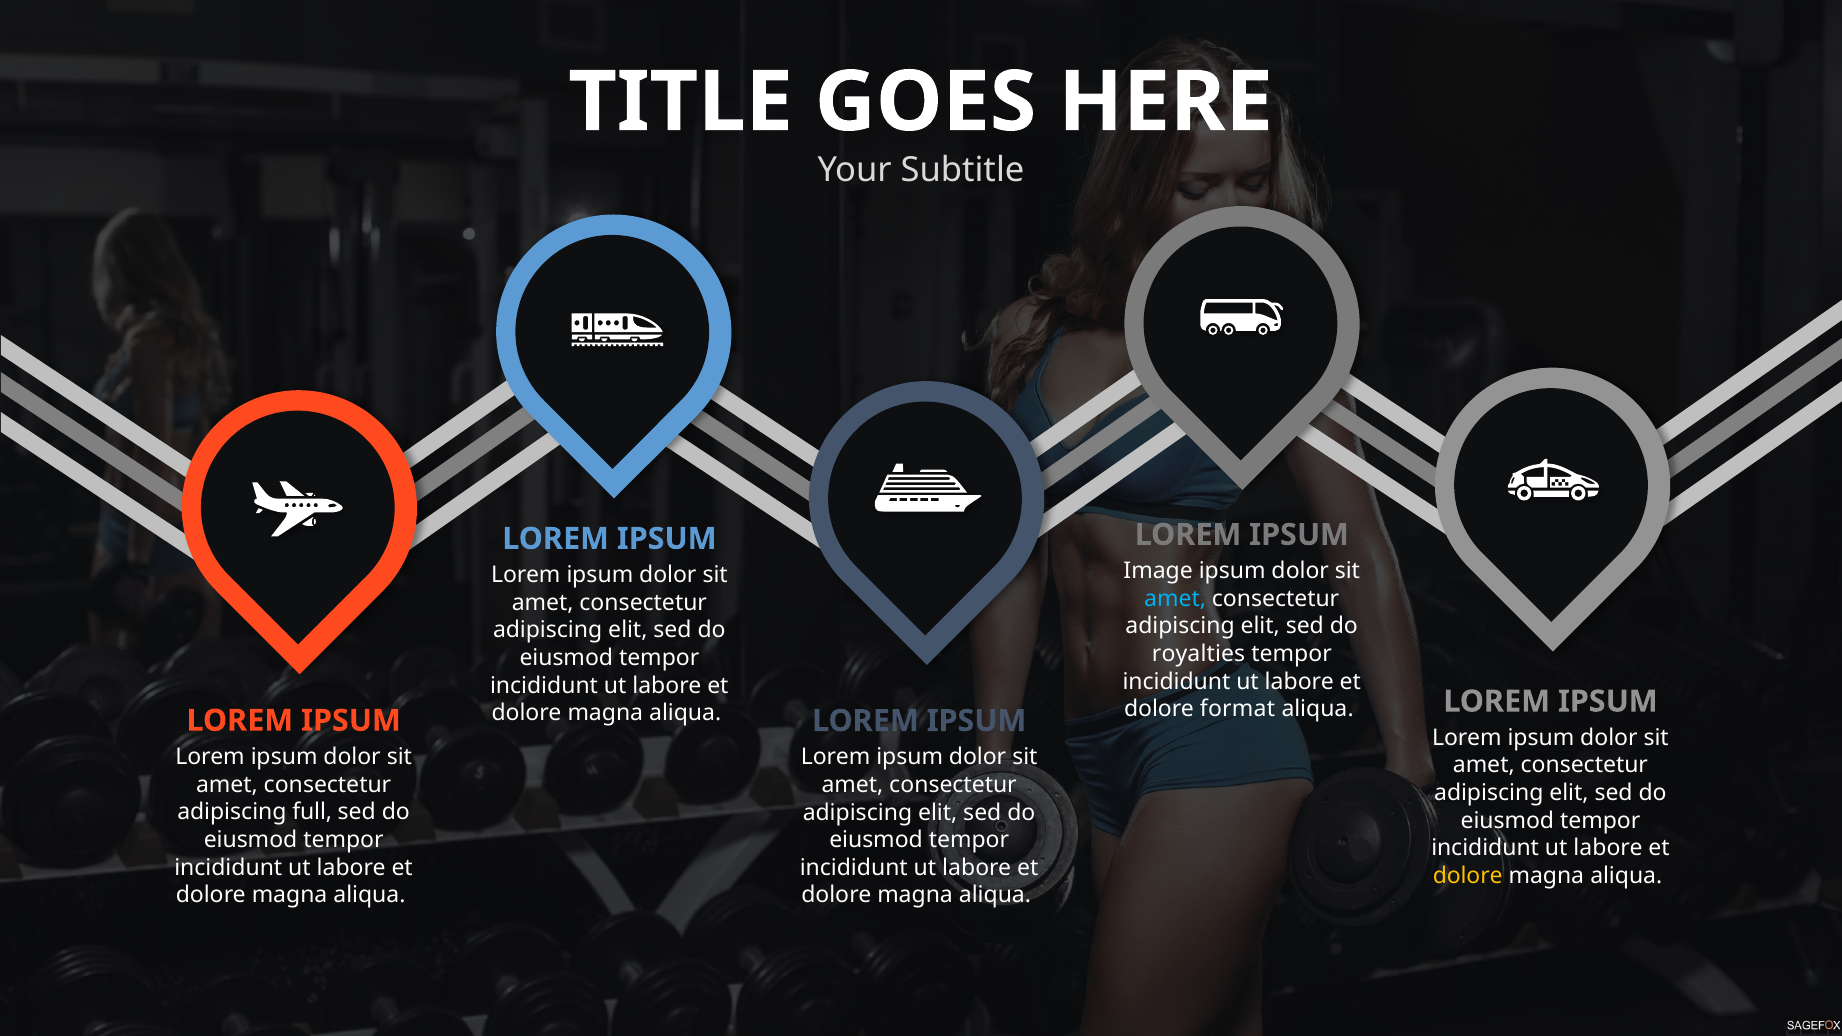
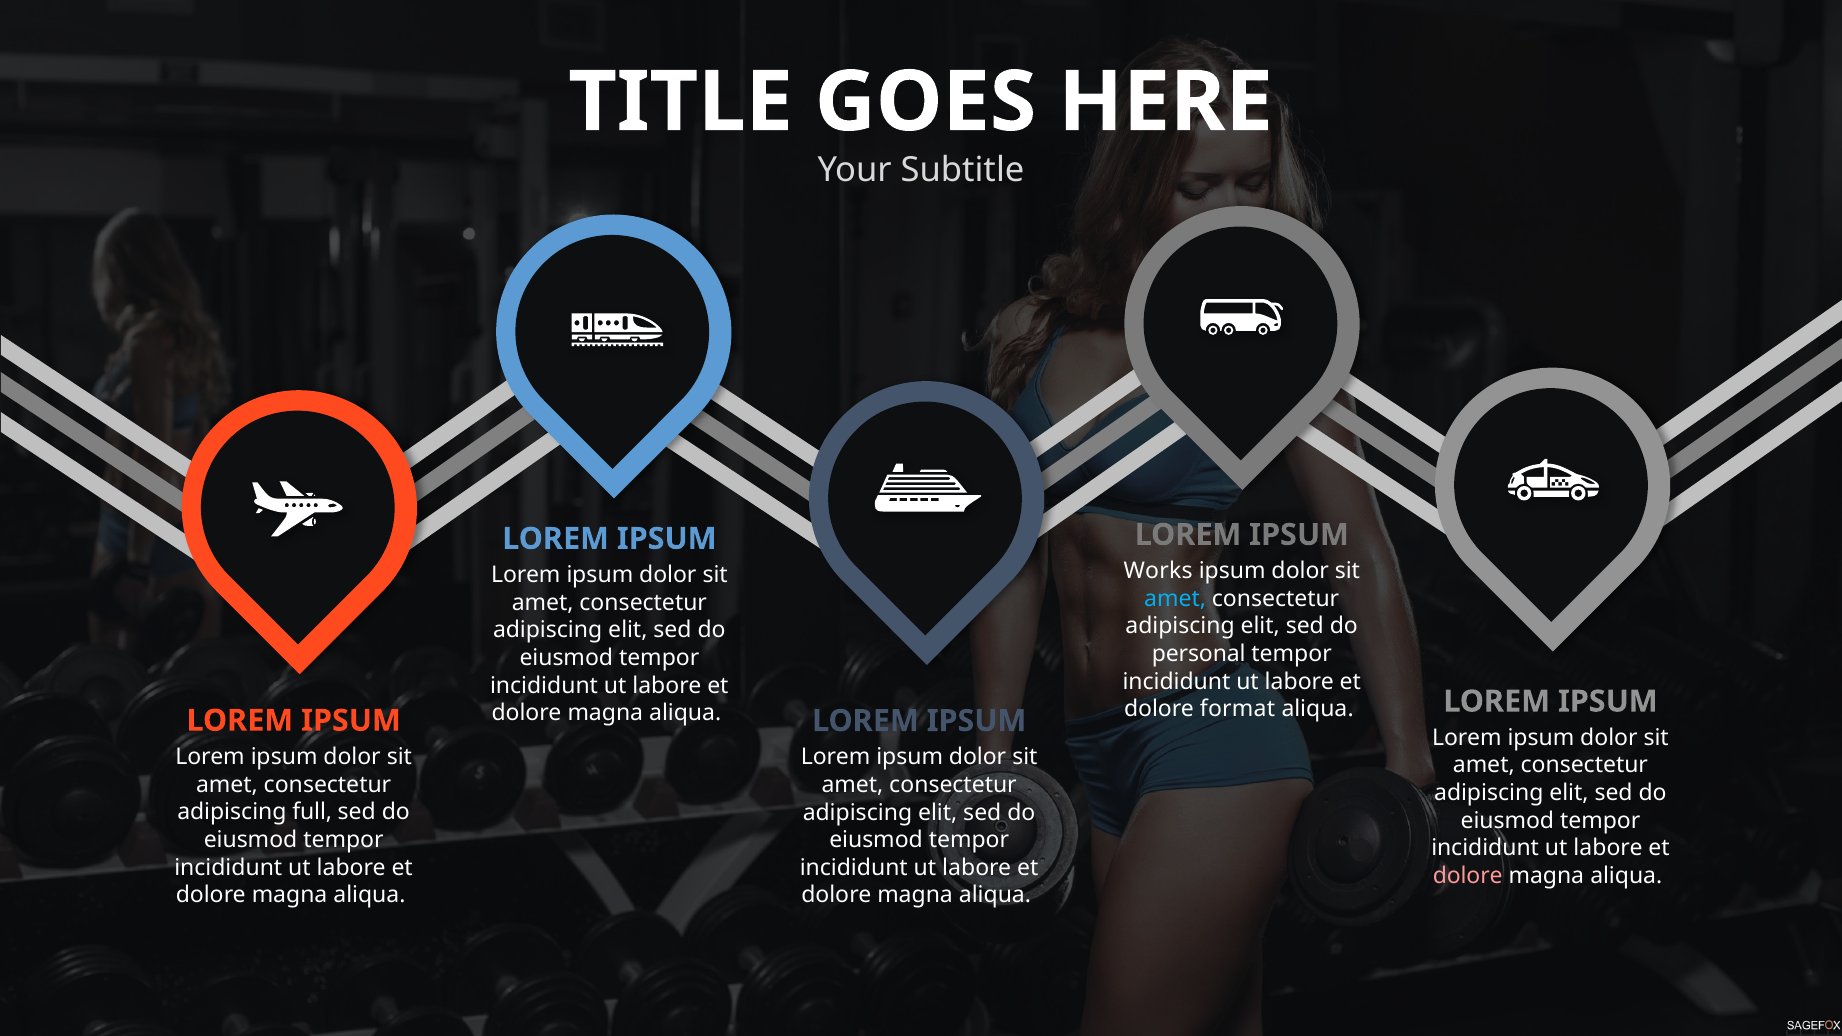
Image: Image -> Works (1158, 571)
royalties: royalties -> personal (1199, 654)
dolore colour: yellow -> pink (1468, 876)
